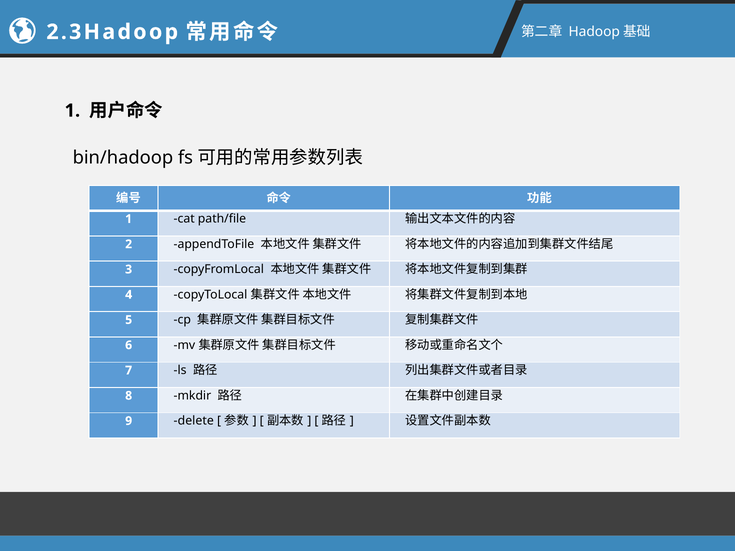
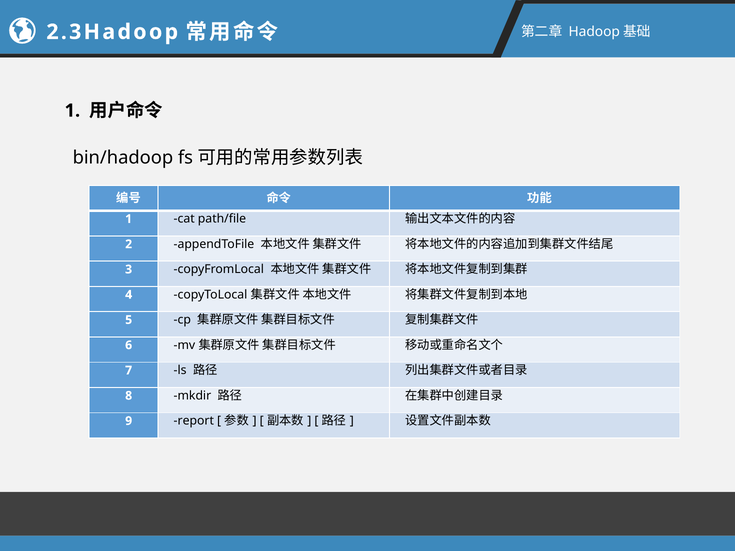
delete: delete -> report (194, 421)
